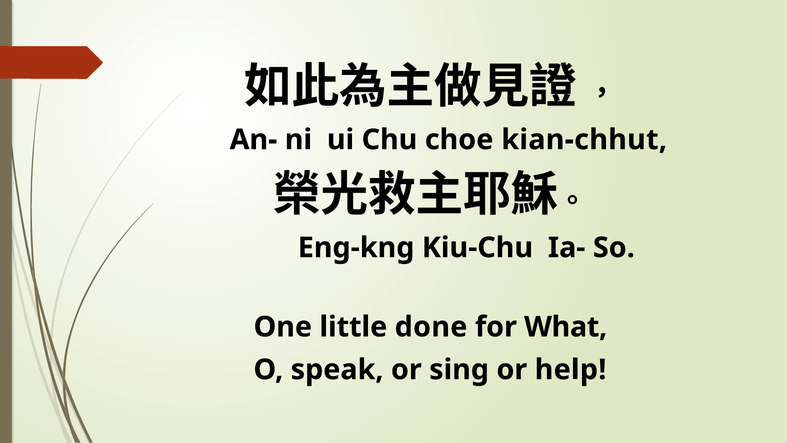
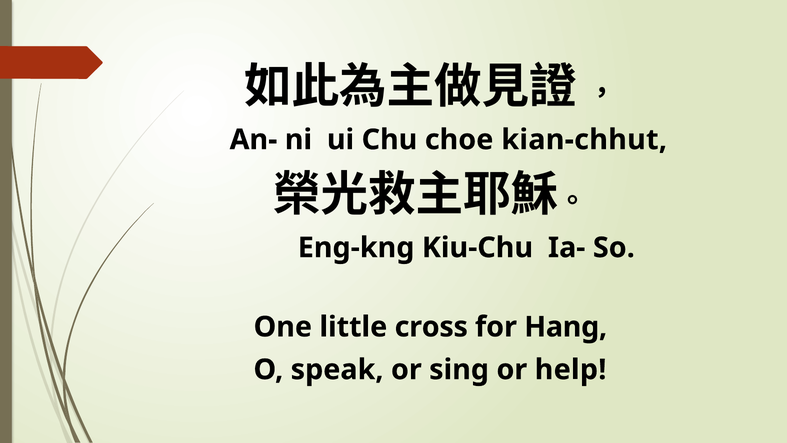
done: done -> cross (431, 327)
What: What -> Hang (566, 327)
